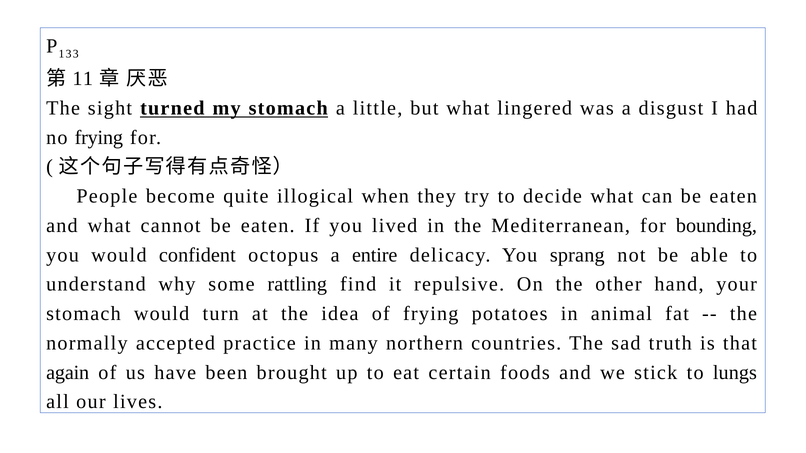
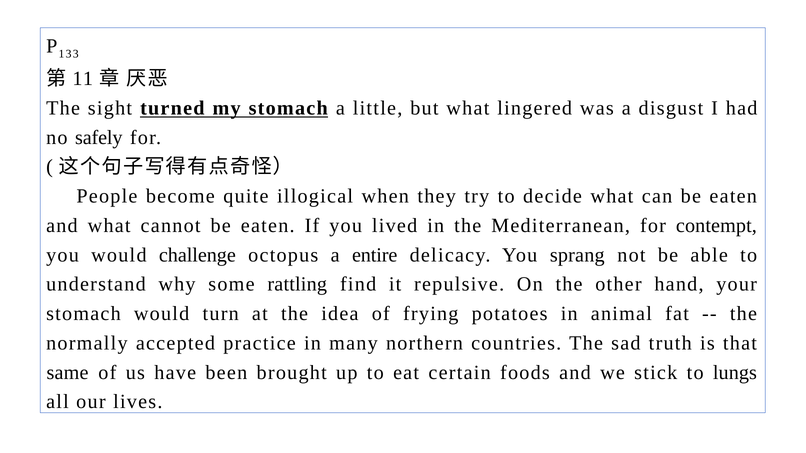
no frying: frying -> safely (99, 138)
bounding: bounding -> contempt (716, 226)
confident: confident -> challenge (197, 255)
again: again -> same (67, 373)
